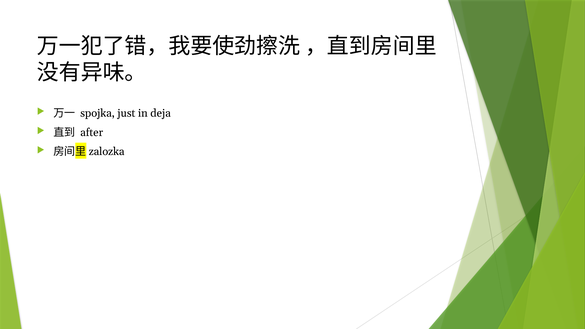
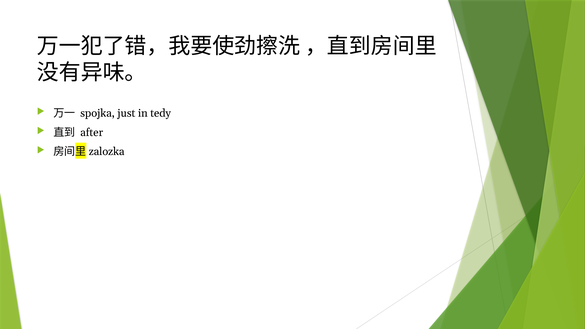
deja: deja -> tedy (161, 113)
